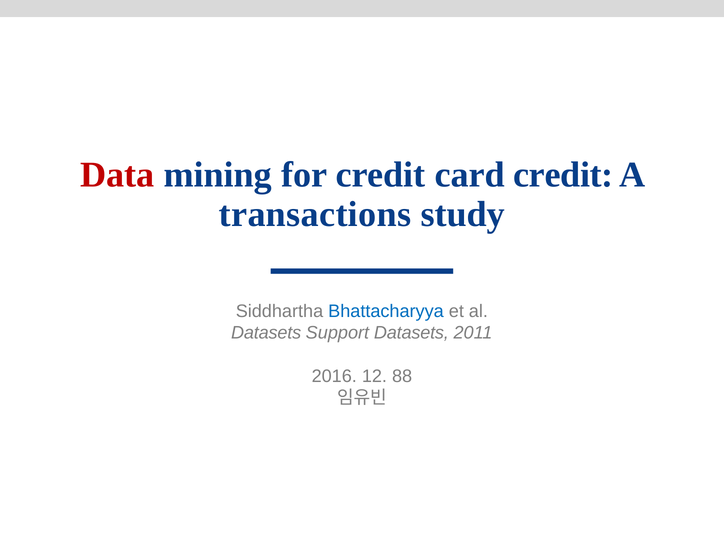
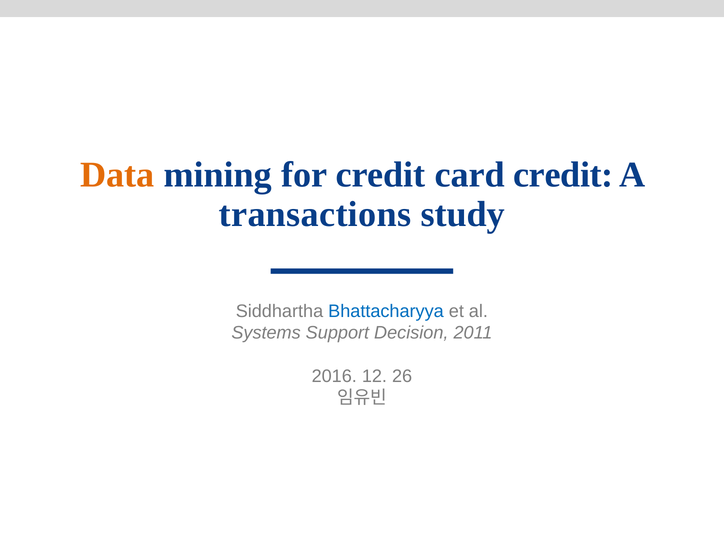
Data colour: red -> orange (117, 175)
Datasets: Datasets -> Systems (266, 333)
Support Datasets: Datasets -> Decision (411, 333)
88: 88 -> 26 (402, 376)
